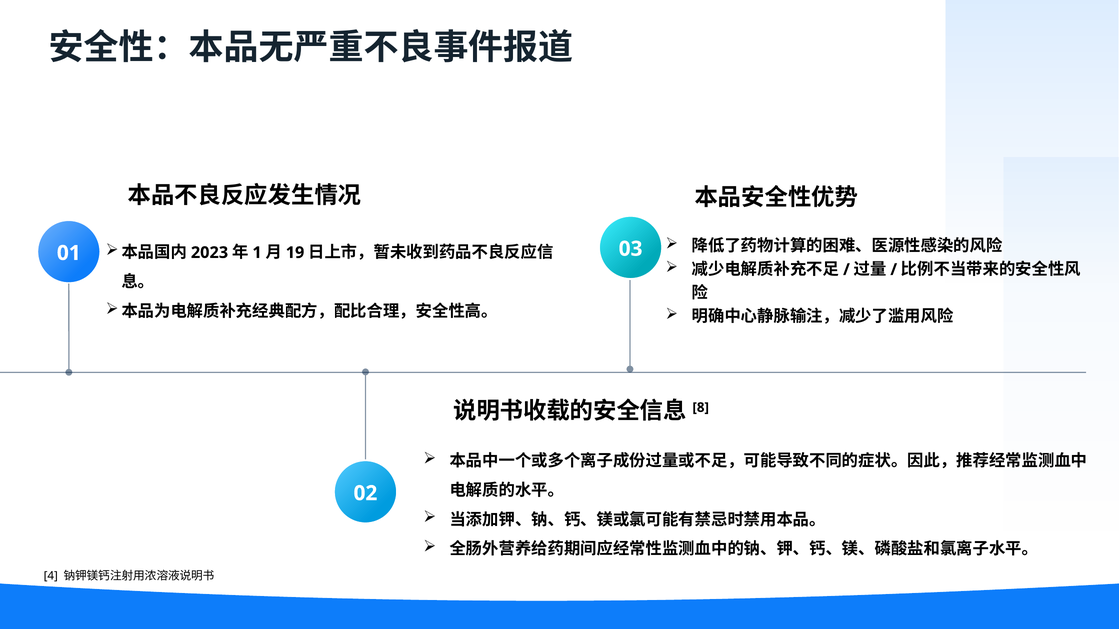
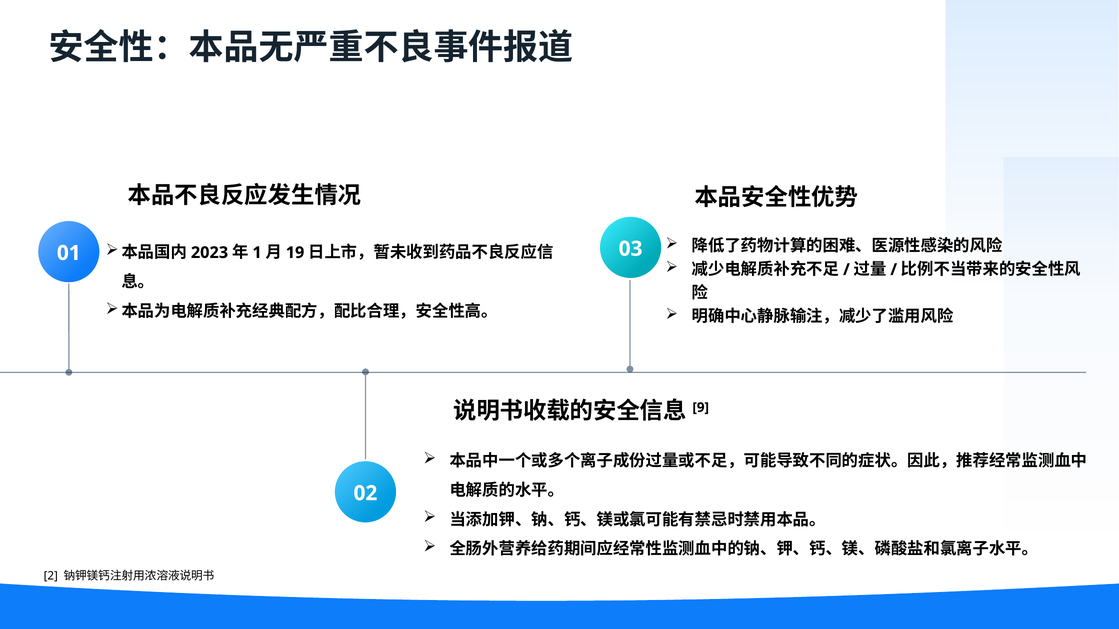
8: 8 -> 9 (701, 408)
4: 4 -> 2 (51, 576)
